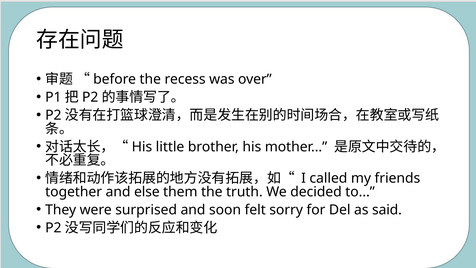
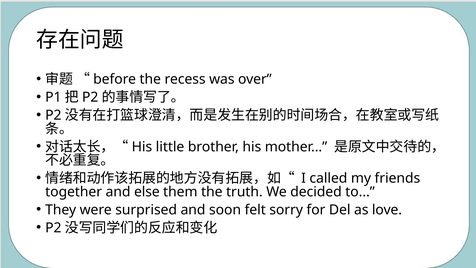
said: said -> love (387, 210)
